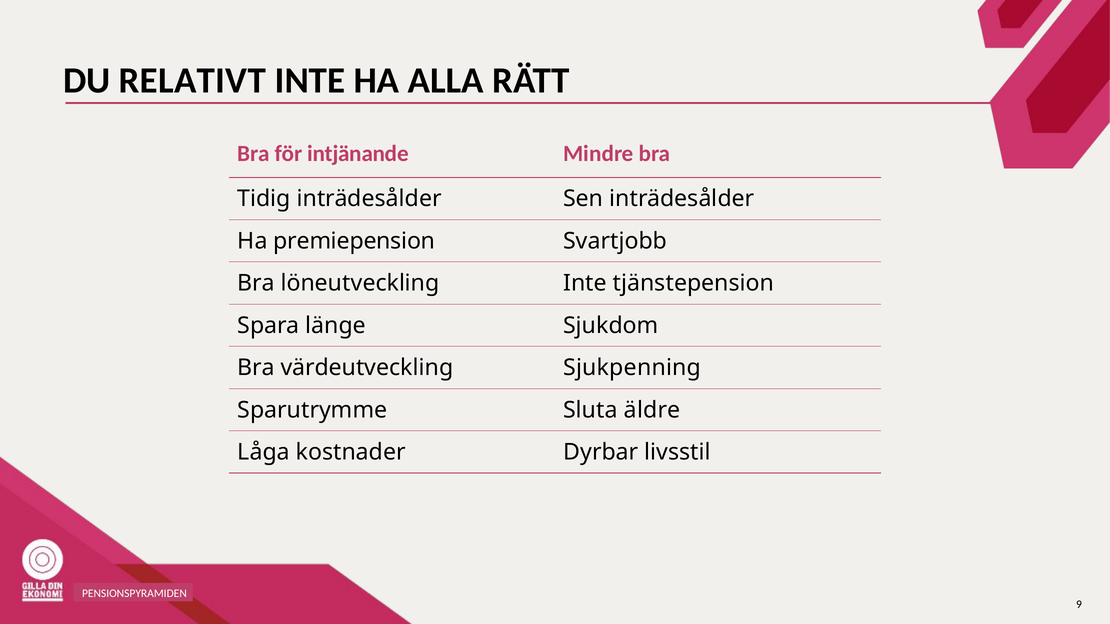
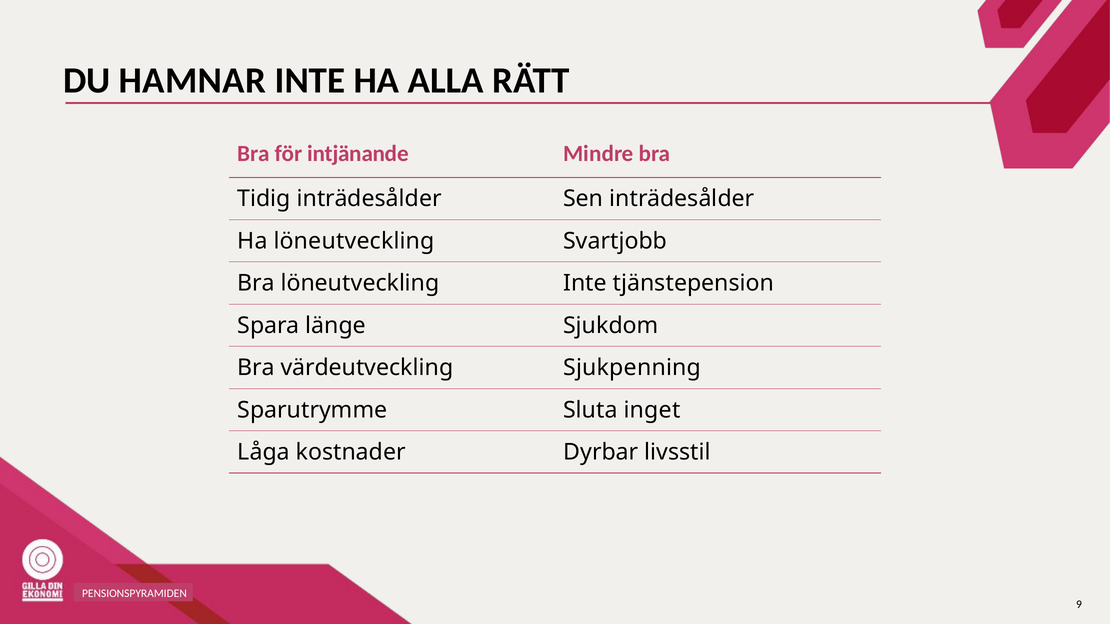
RELATIVT: RELATIVT -> HAMNAR (192, 81)
Ha premiepension: premiepension -> löneutveckling (354, 241)
äldre: äldre -> inget (652, 410)
